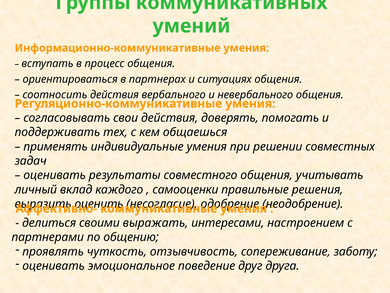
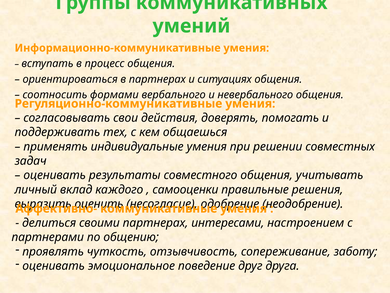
соотносить действия: действия -> формами (114, 95)
своими выражать: выражать -> партнерах (155, 223)
